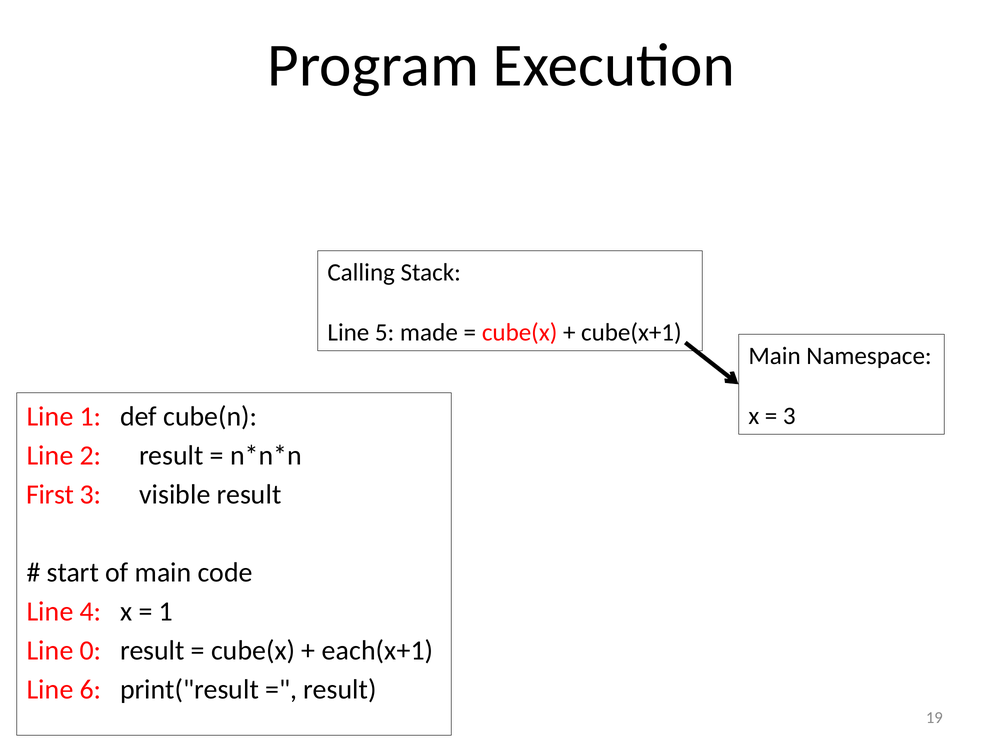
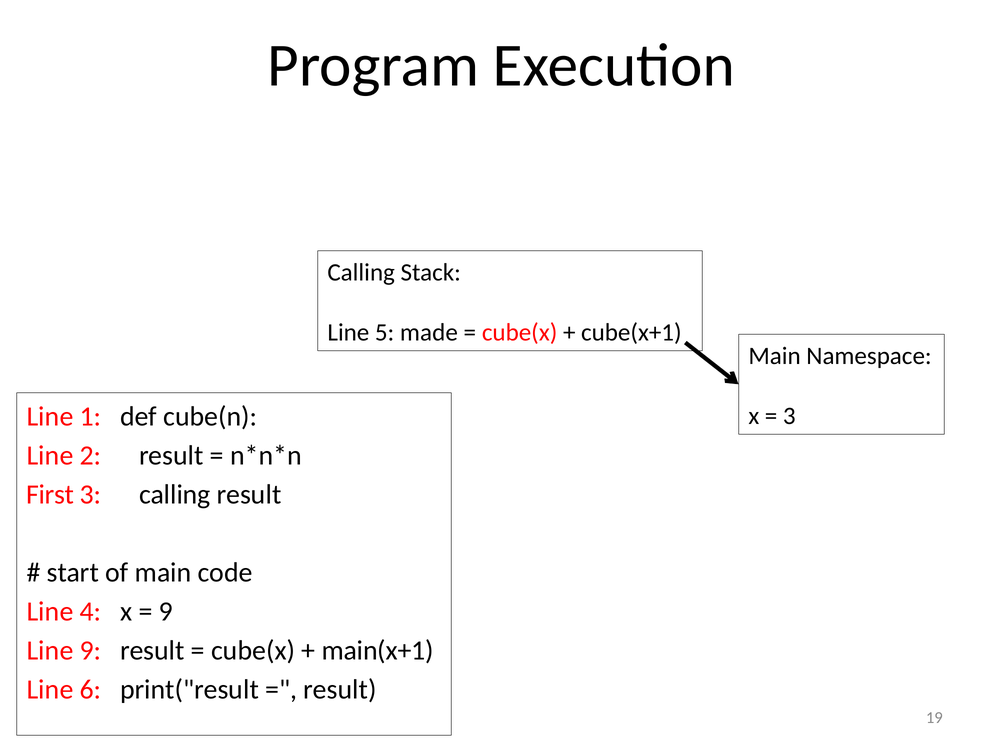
visible: visible -> calling (175, 495)
1: 1 -> 9 (166, 612)
Line 0: 0 -> 9 (90, 651)
each(x+1: each(x+1 -> main(x+1 (378, 651)
